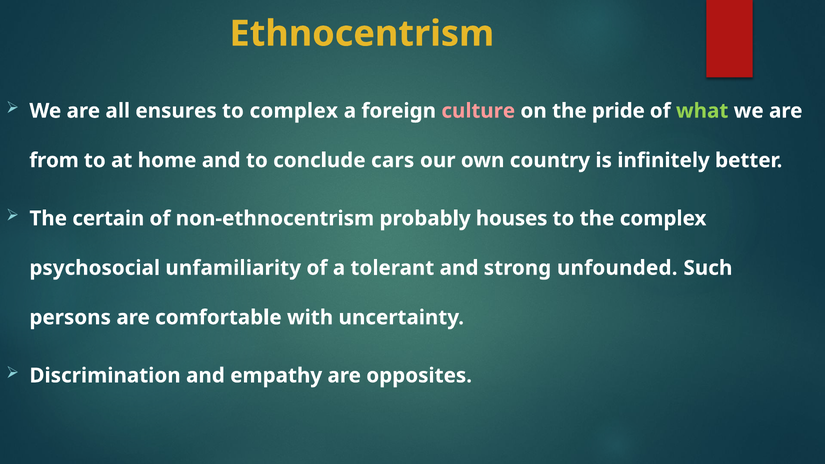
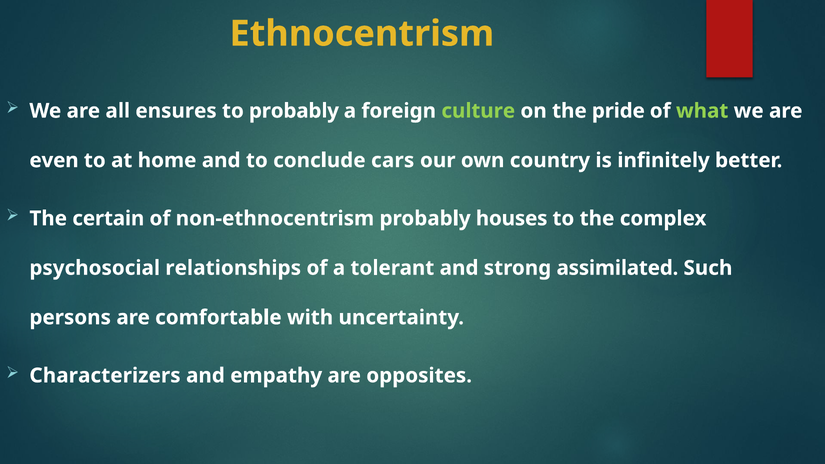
to complex: complex -> probably (294, 111)
culture colour: pink -> light green (478, 111)
from: from -> even (54, 160)
unfamiliarity: unfamiliarity -> relationships (233, 268)
unfounded: unfounded -> assimilated (617, 268)
Discrimination: Discrimination -> Characterizers (105, 376)
